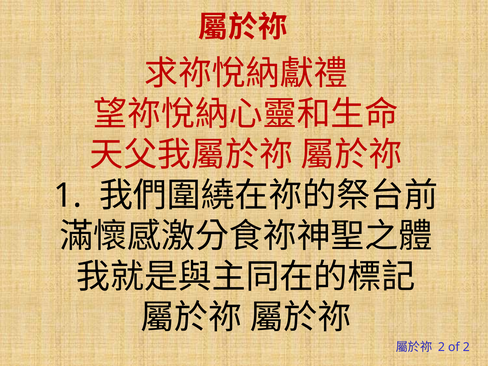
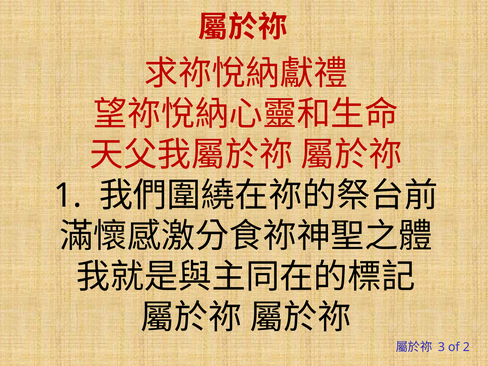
2: 2 -> 3 (441, 347)
